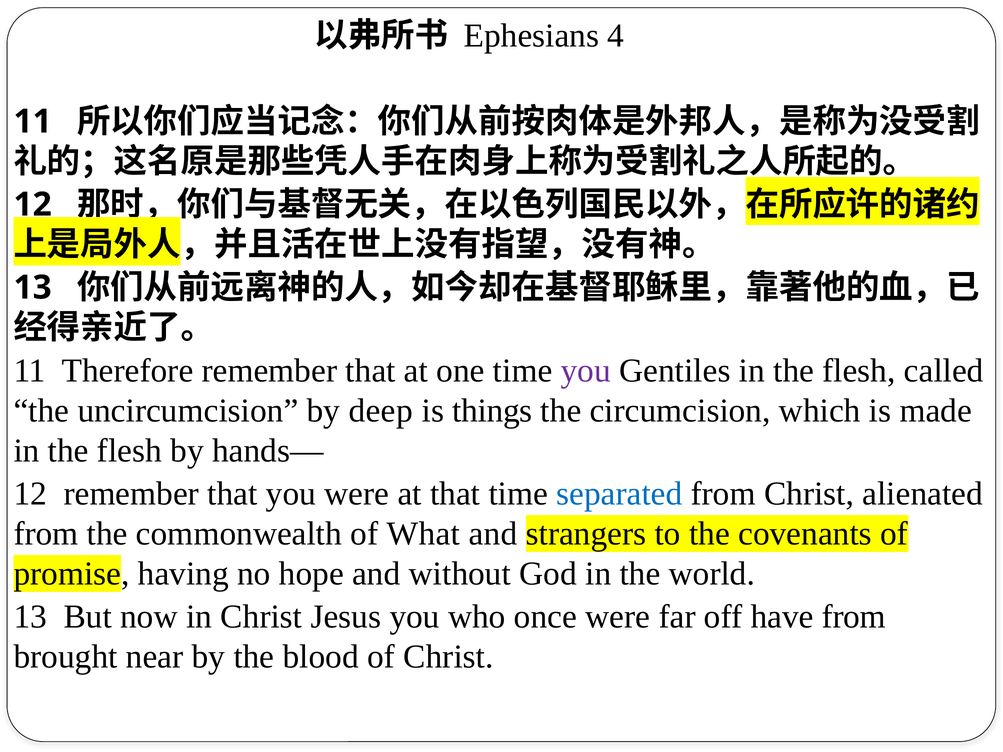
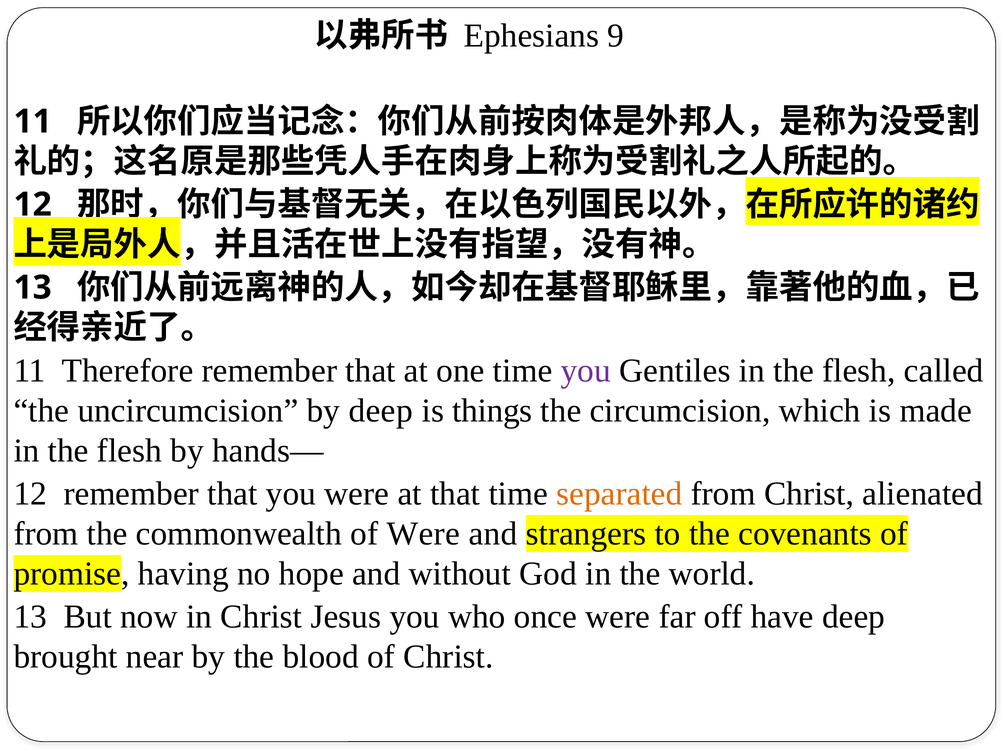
4: 4 -> 9 (616, 36)
separated colour: blue -> orange (619, 494)
of What: What -> Were (423, 534)
have from: from -> deep (854, 617)
